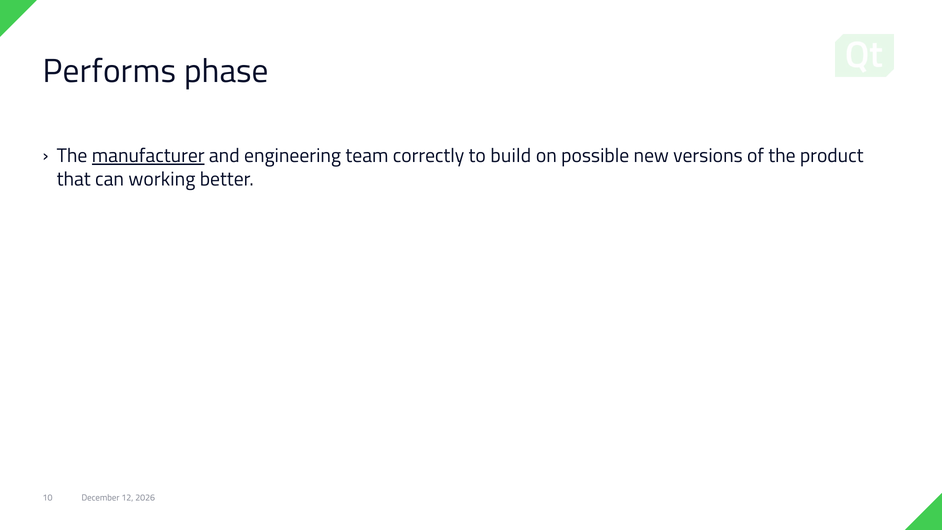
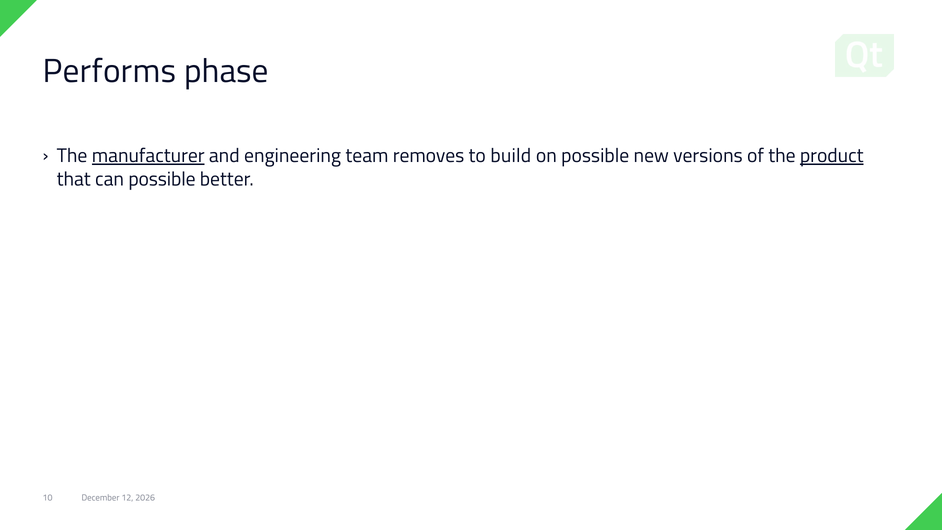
correctly: correctly -> removes (429, 156)
product underline: none -> present (832, 156)
can working: working -> possible (162, 179)
